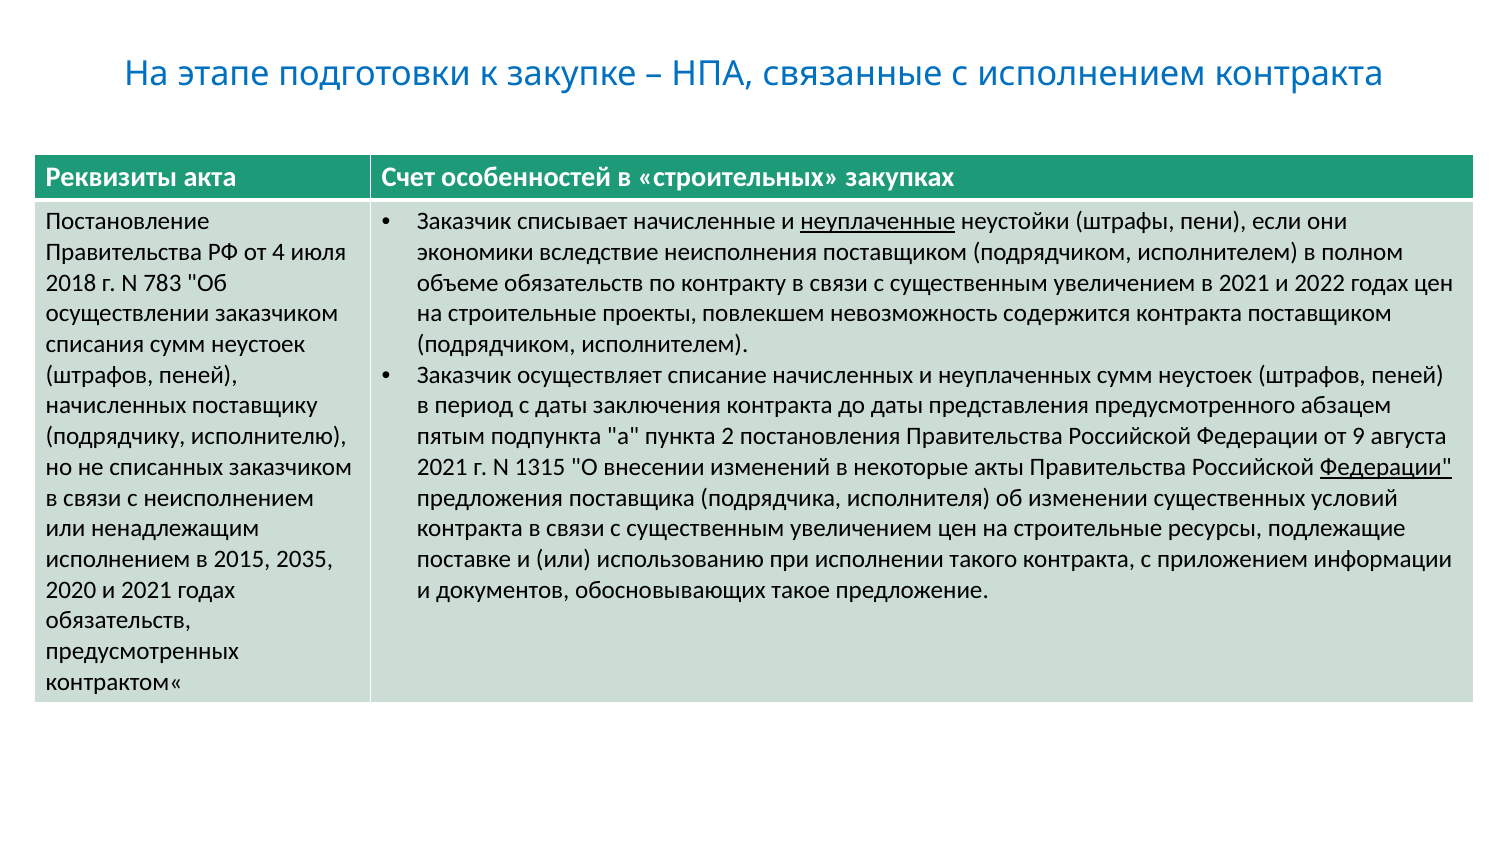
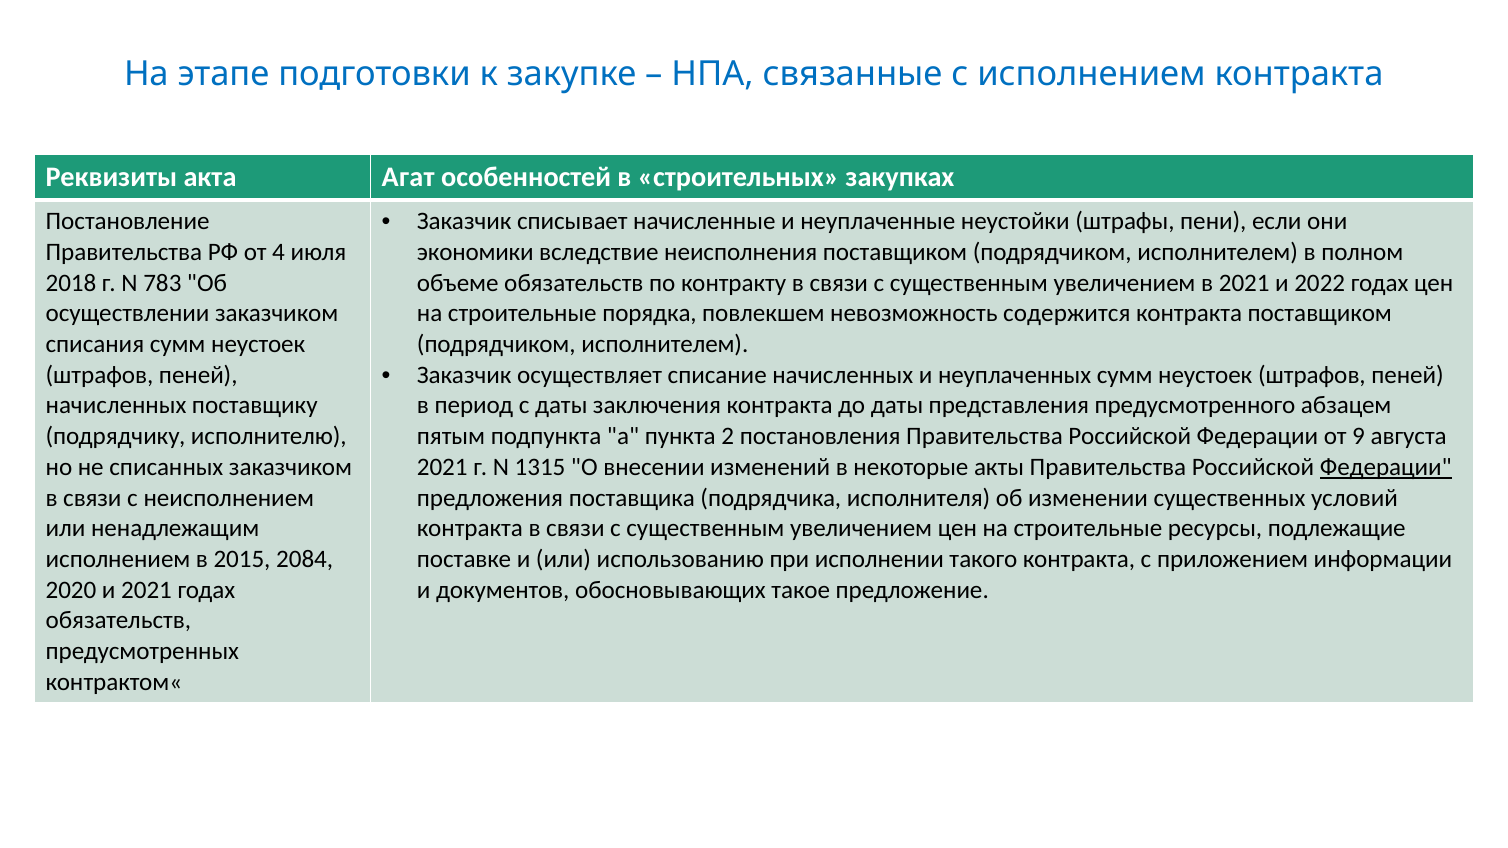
Счет: Счет -> Агат (408, 178)
неуплаченные underline: present -> none (878, 221)
проекты: проекты -> порядка (650, 314)
2035: 2035 -> 2084 (305, 559)
